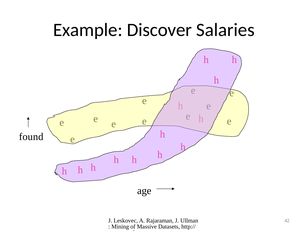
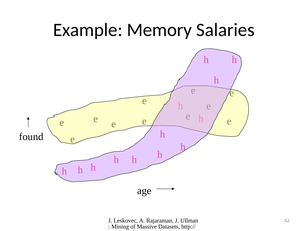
Discover: Discover -> Memory (159, 30)
